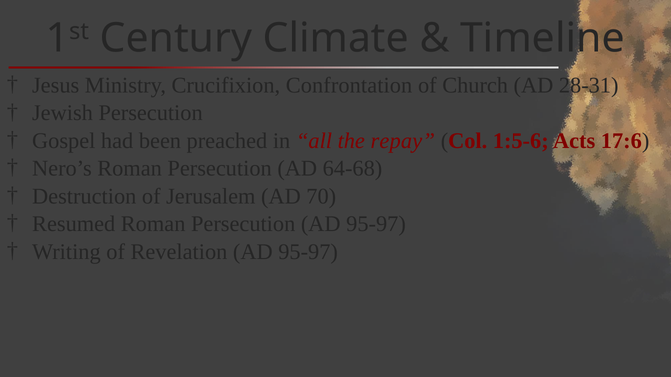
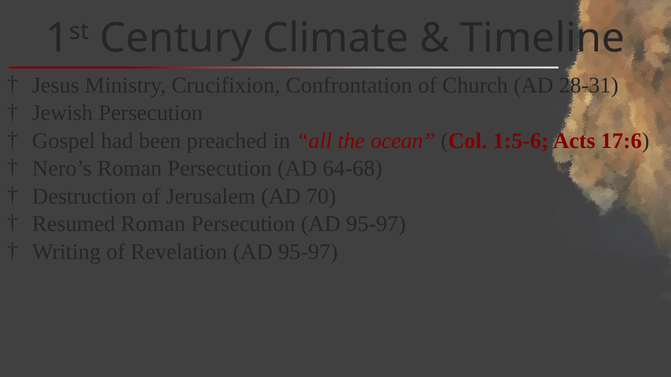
repay: repay -> ocean (403, 141)
